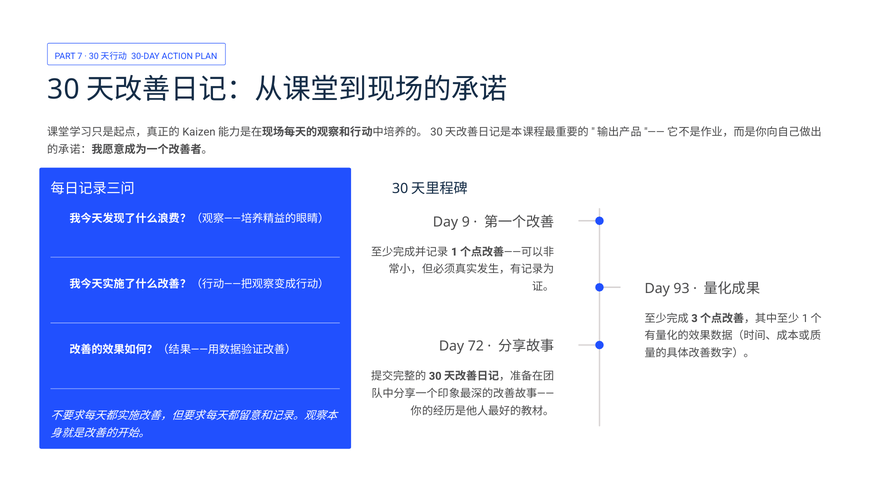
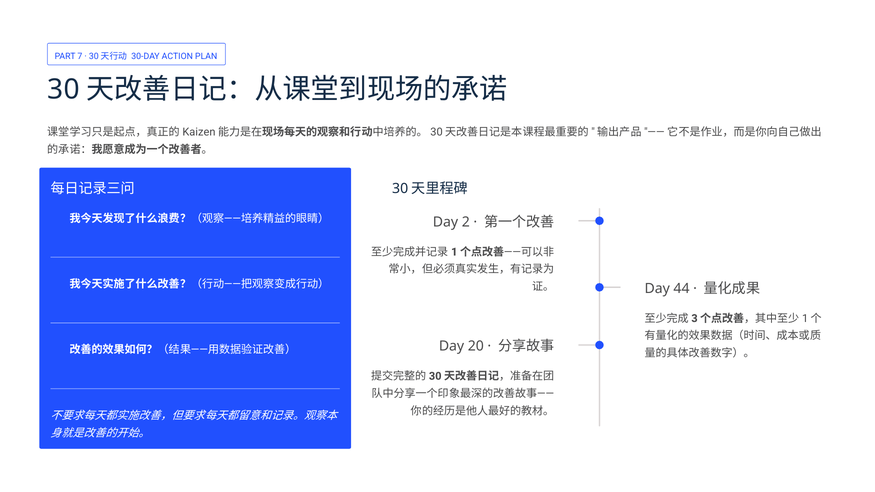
9: 9 -> 2 (466, 222)
93: 93 -> 44 (682, 289)
72: 72 -> 20 (476, 346)
